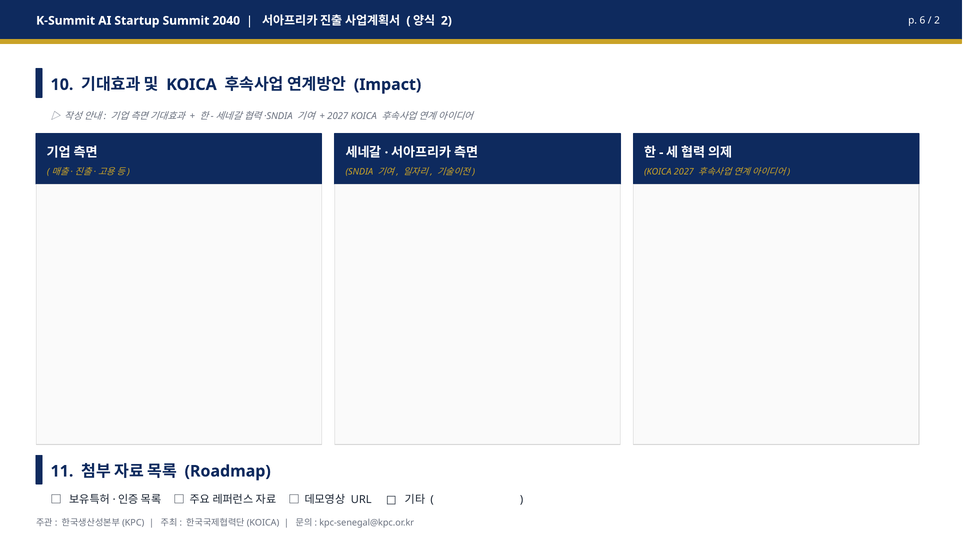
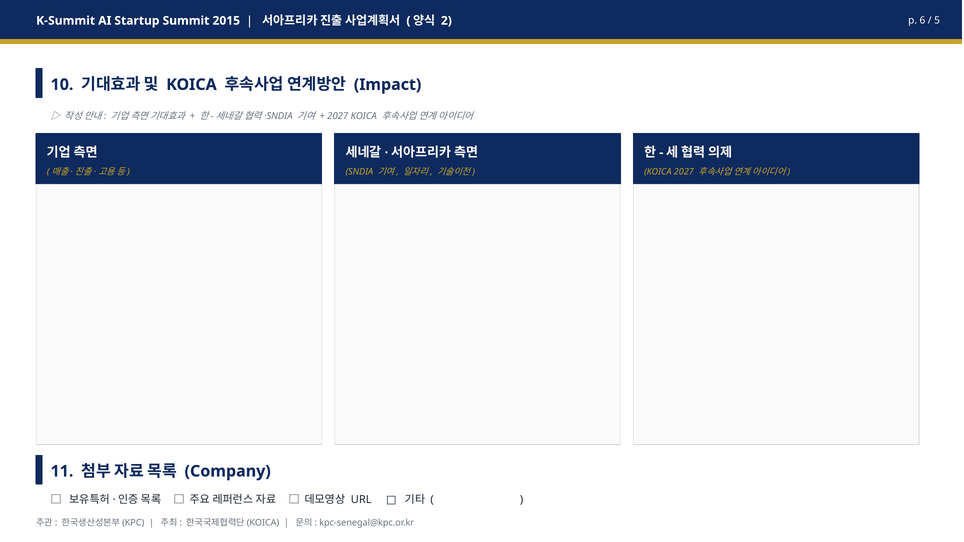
2040: 2040 -> 2015 (226, 21)
2: 2 -> 5 (937, 21)
Roadmap: Roadmap -> Company (228, 471)
